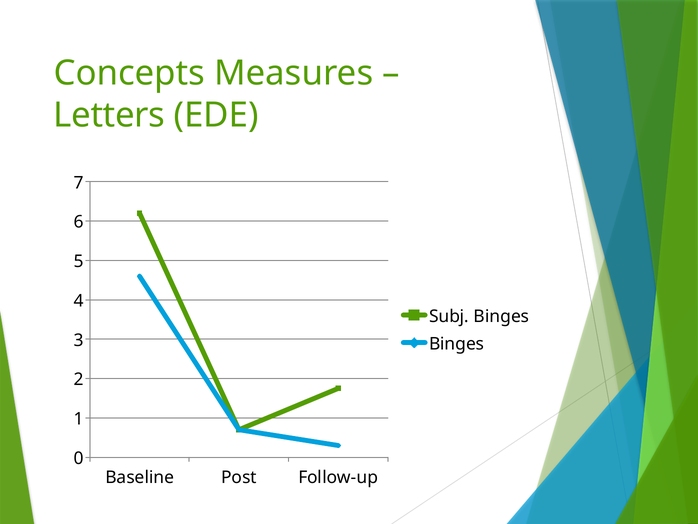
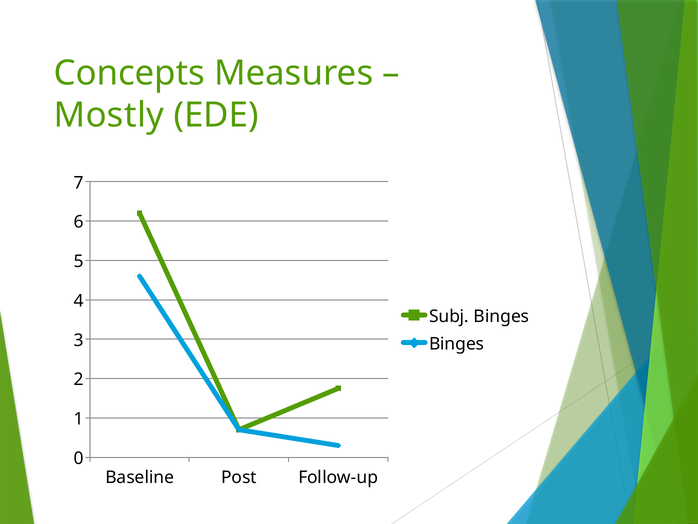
Letters: Letters -> Mostly (109, 115)
